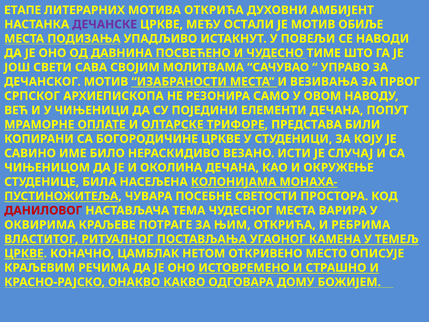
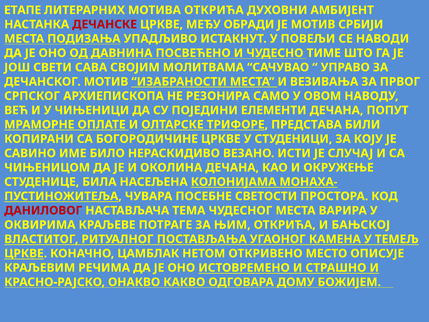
ДЕЧАНСКЕ colour: purple -> red (105, 24)
ОСТАЛИ: ОСТАЛИ -> ОБРАДИ (249, 24)
ОБИЉЕ: ОБИЉЕ -> СРБИЈИ (361, 24)
РЕБРИМА: РЕБРИМА -> БАЊСКОЈ (361, 225)
